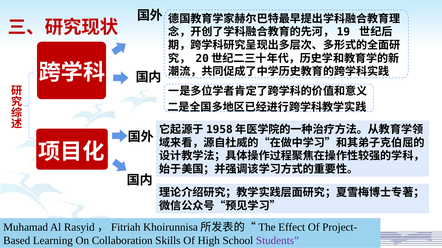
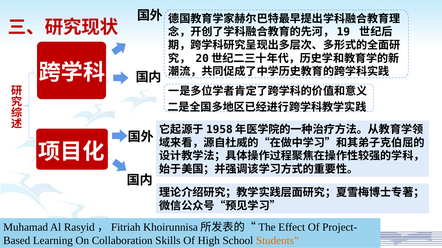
Students colour: purple -> orange (277, 241)
